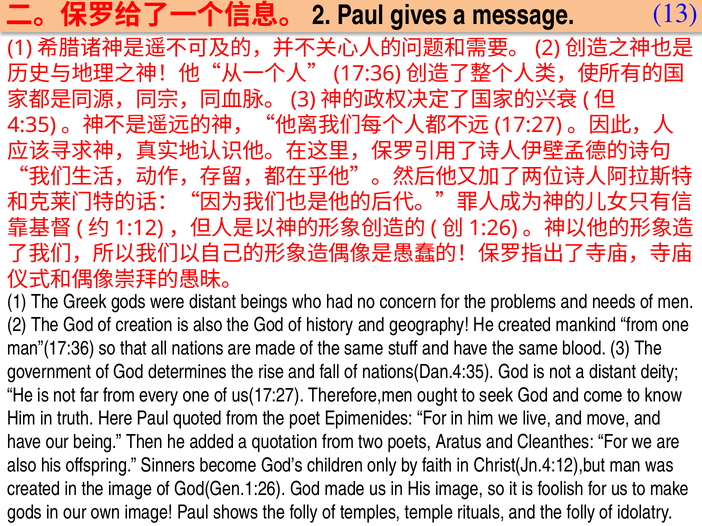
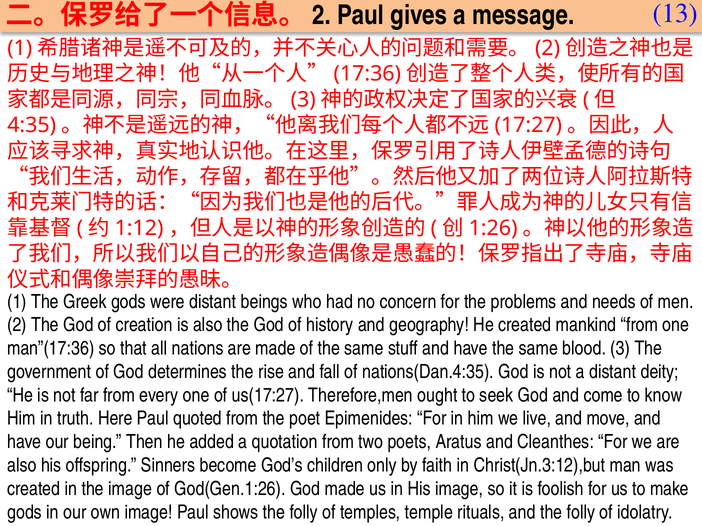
Christ(Jn.4:12),but: Christ(Jn.4:12),but -> Christ(Jn.3:12),but (540, 466)
